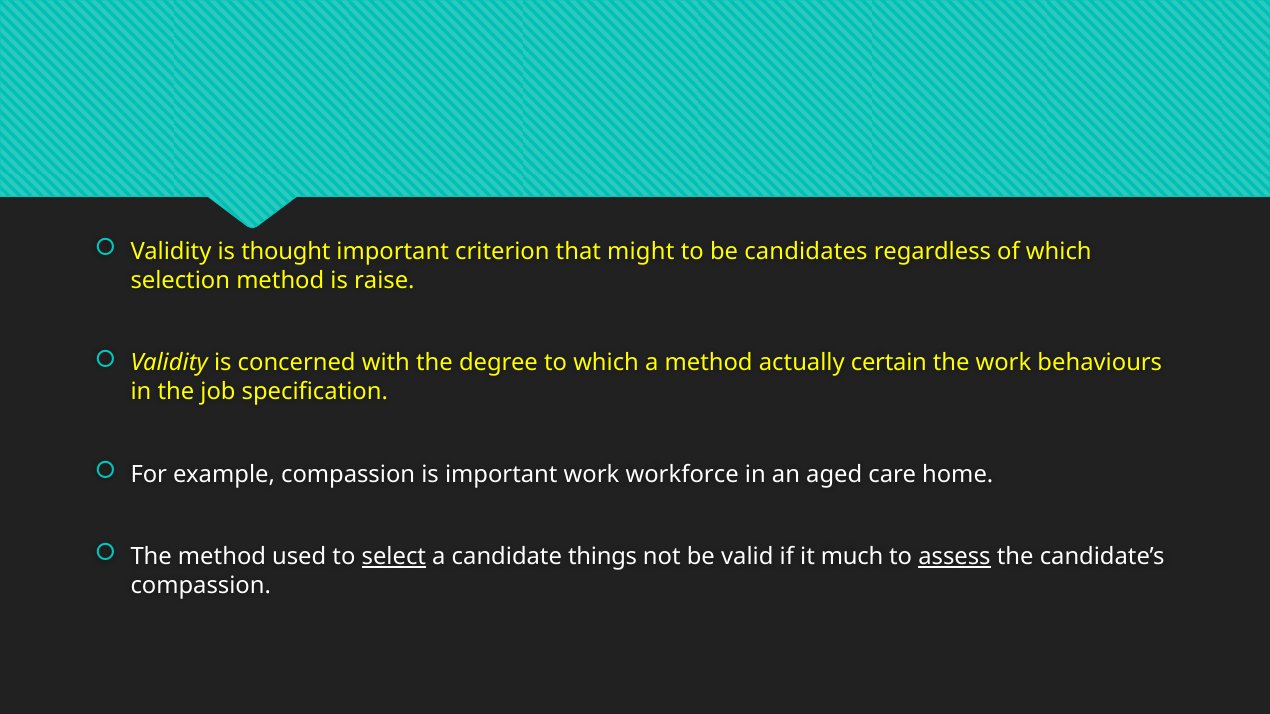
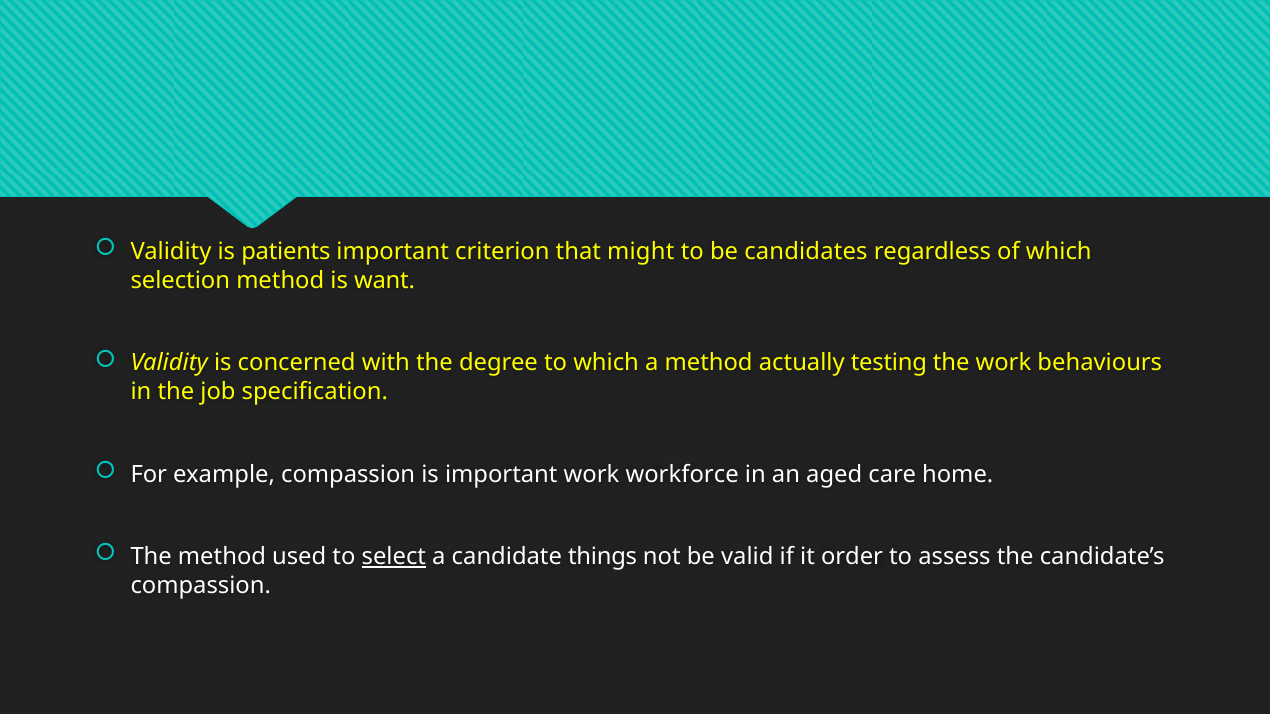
thought: thought -> patients (286, 252)
raise: raise -> want (384, 281)
certain: certain -> testing (889, 363)
much: much -> order (852, 557)
assess underline: present -> none (954, 557)
